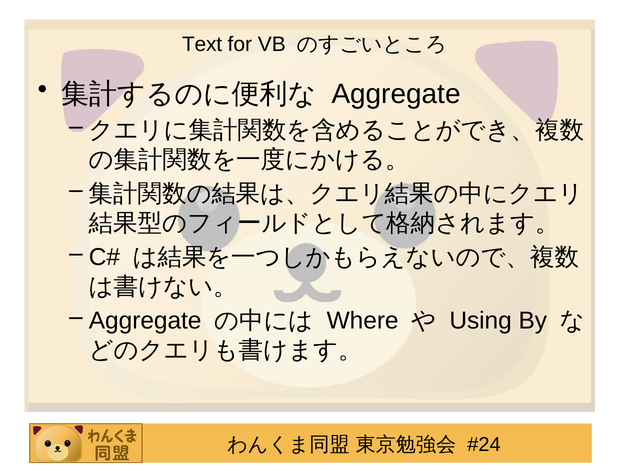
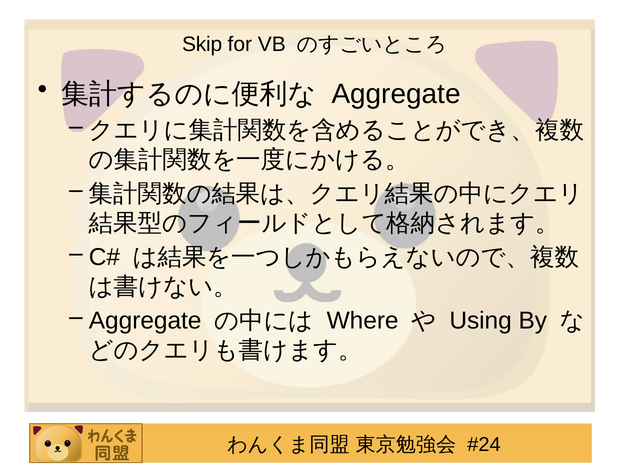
Text: Text -> Skip (202, 45)
